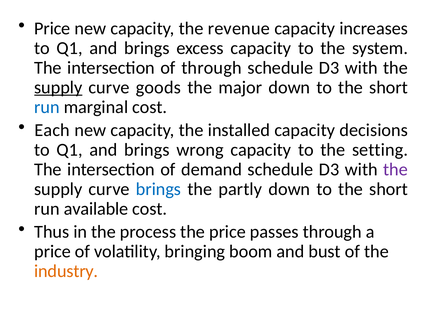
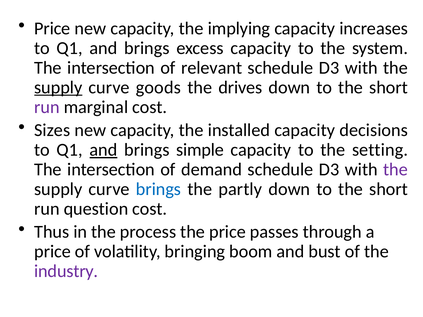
revenue: revenue -> implying (239, 28)
of through: through -> relevant (212, 68)
major: major -> drives (240, 87)
run colour: blue -> purple (47, 107)
Each: Each -> Sizes (52, 130)
and underline: none -> present (103, 150)
wrong: wrong -> simple (200, 150)
available: available -> question (96, 209)
industry colour: orange -> purple (66, 271)
